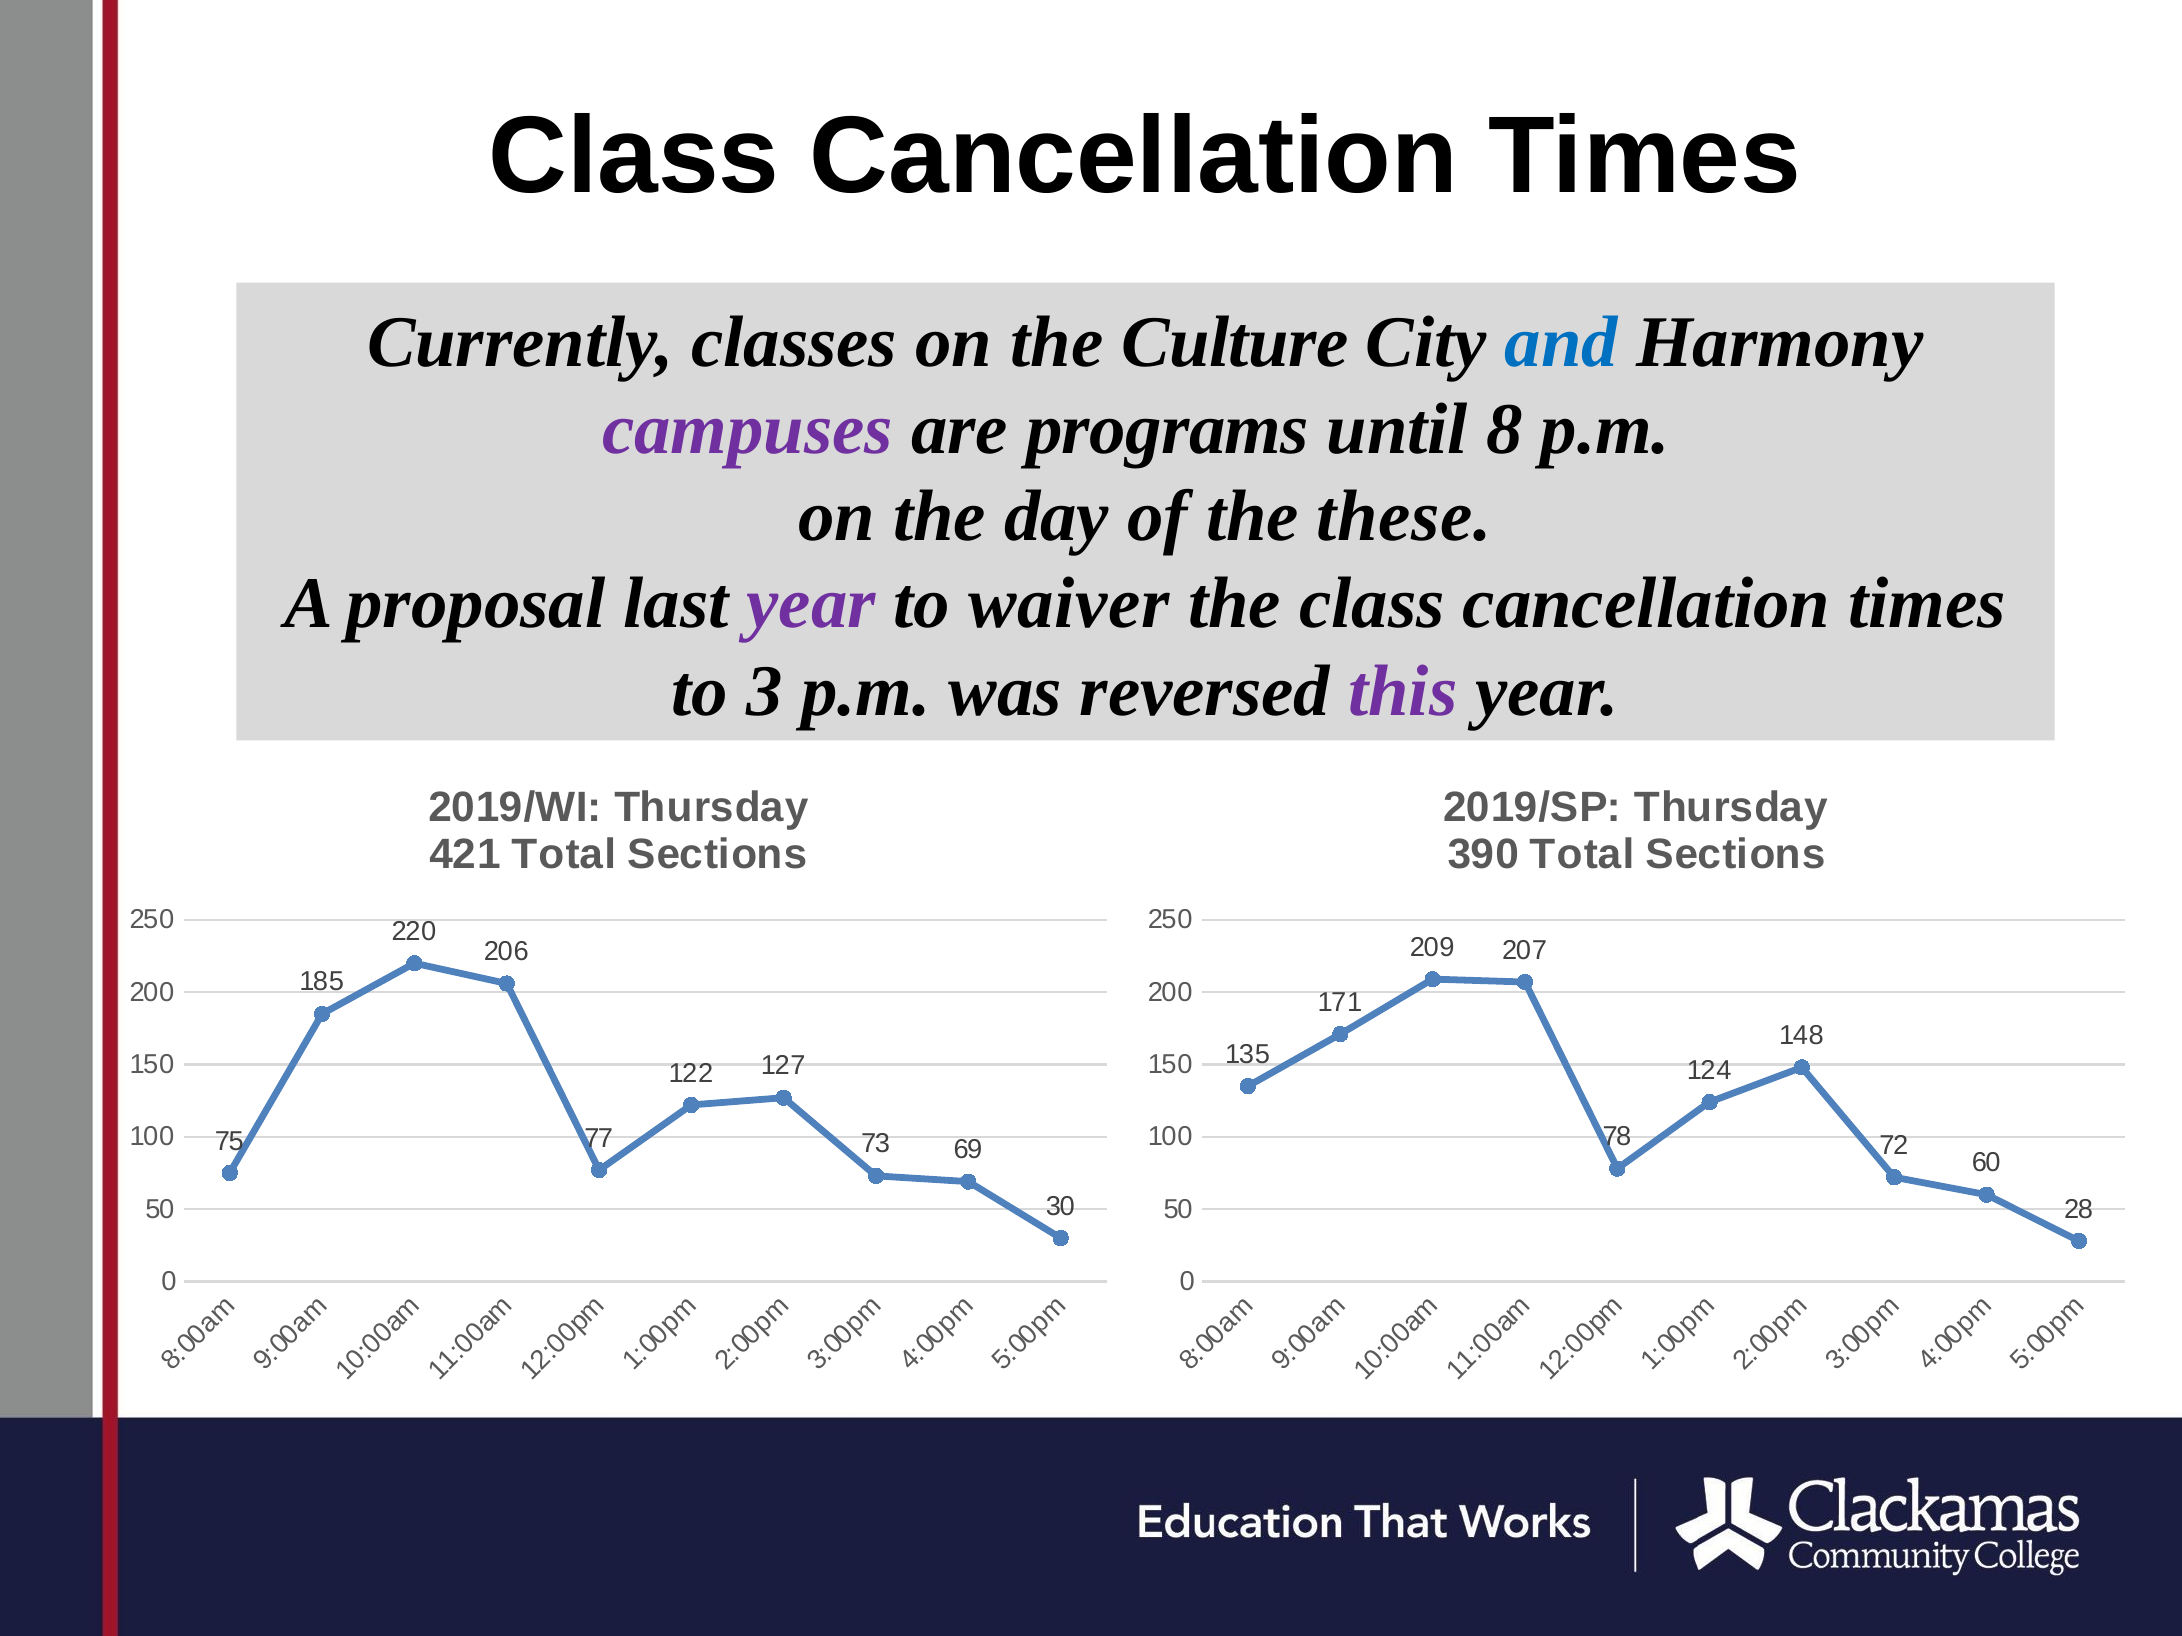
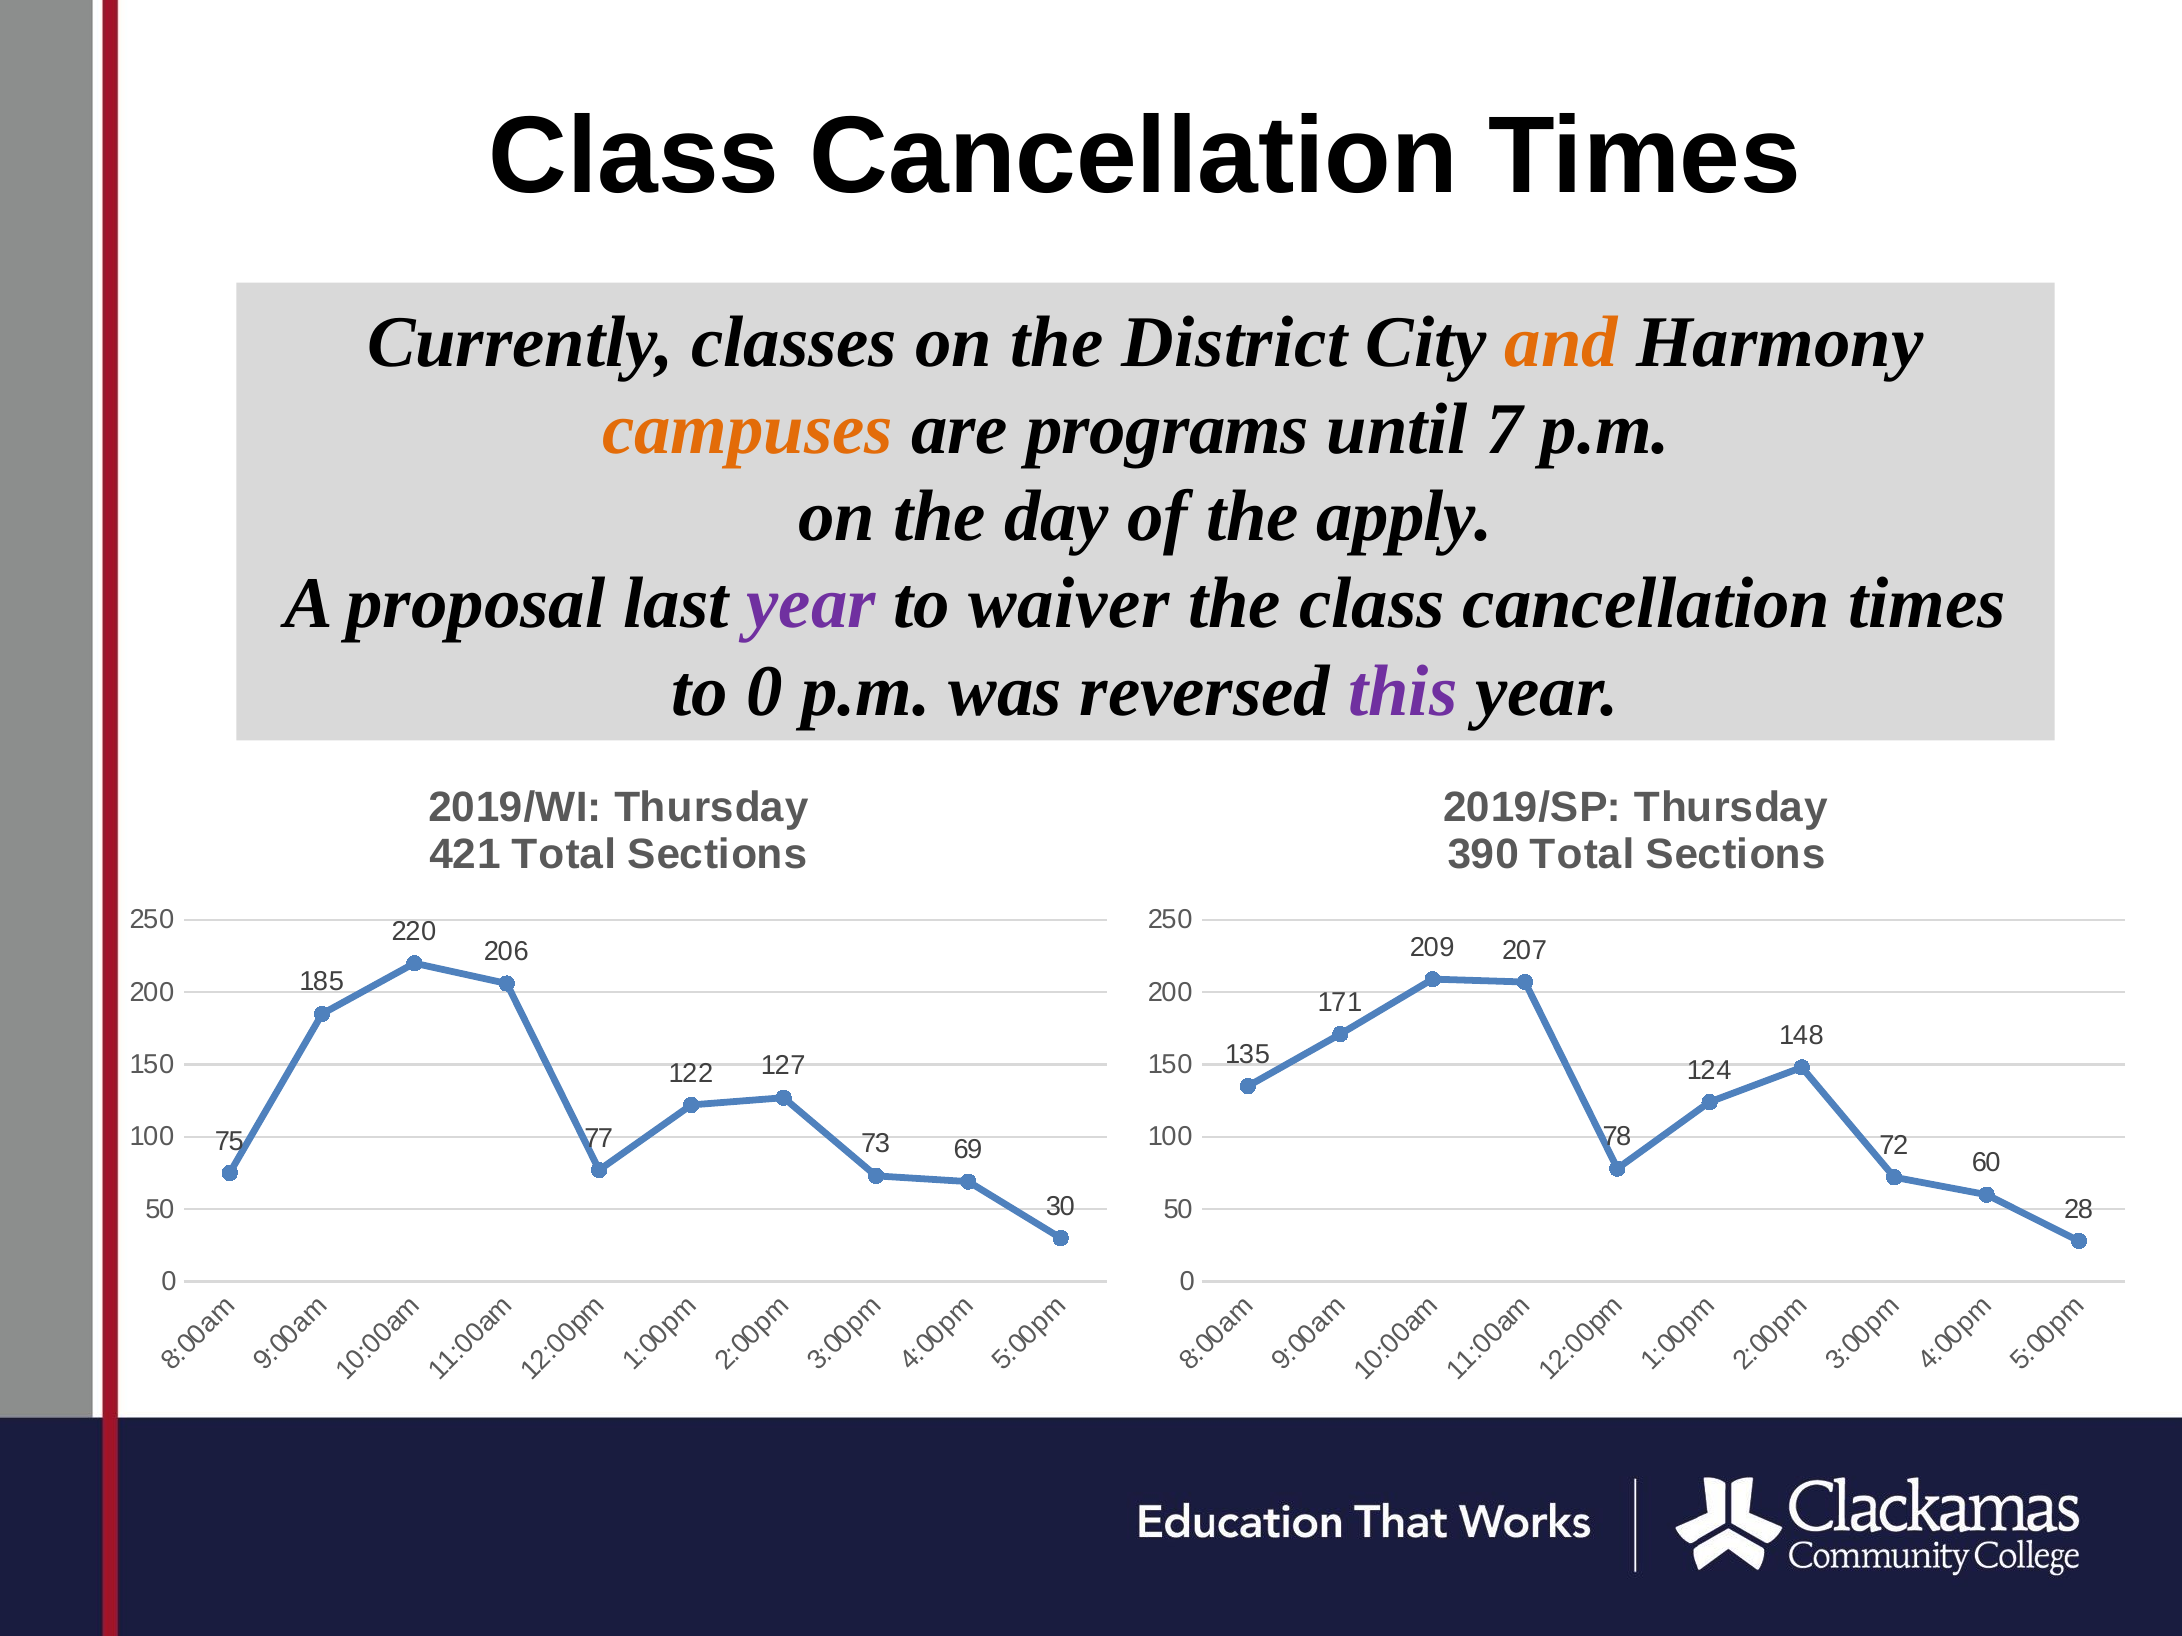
Culture: Culture -> District (1234, 342)
and colour: blue -> orange (1562, 342)
campuses colour: purple -> orange (748, 429)
until 8: 8 -> 7 (1505, 429)
these: these -> apply (1405, 517)
to 3: 3 -> 0 (765, 691)
